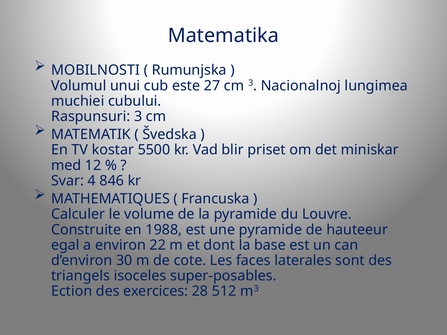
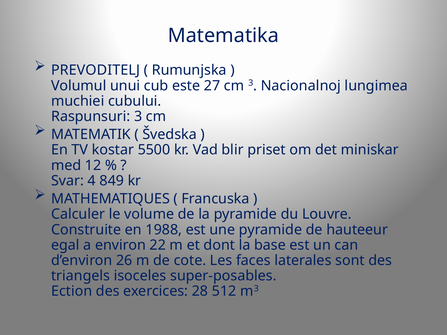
MOBILNOSTI: MOBILNOSTI -> PREVODITELJ (96, 70)
846: 846 -> 849 (112, 181)
30: 30 -> 26 (124, 261)
